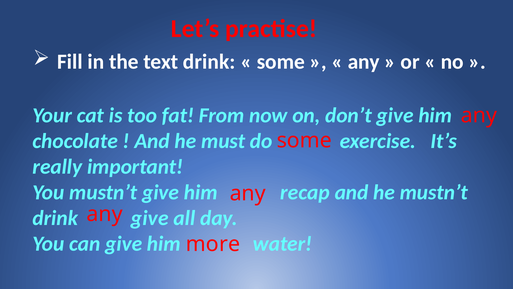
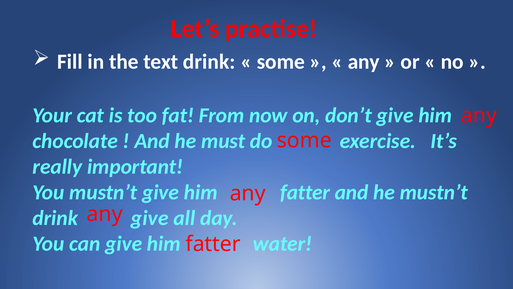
him recap: recap -> fatter (305, 192)
more: more -> fatter (213, 244)
